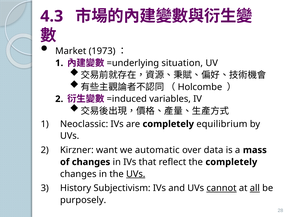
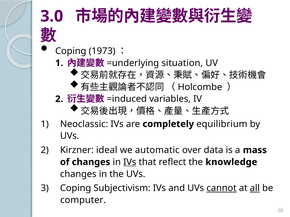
4.3: 4.3 -> 3.0 (52, 16)
Market: Market -> Coping (71, 51)
want: want -> ideal (107, 150)
IVs underline: none -> present (130, 162)
the completely: completely -> knowledge (231, 162)
UVs underline: present -> none (136, 174)
History: History -> Coping (76, 189)
purposely: purposely -> computer (83, 201)
